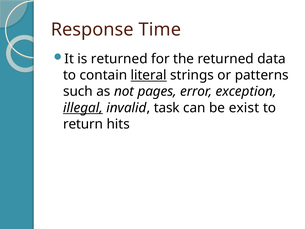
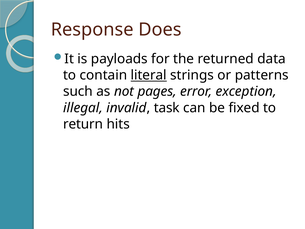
Time: Time -> Does (160, 29)
is returned: returned -> payloads (119, 59)
illegal underline: present -> none (83, 108)
exist: exist -> fixed (244, 108)
